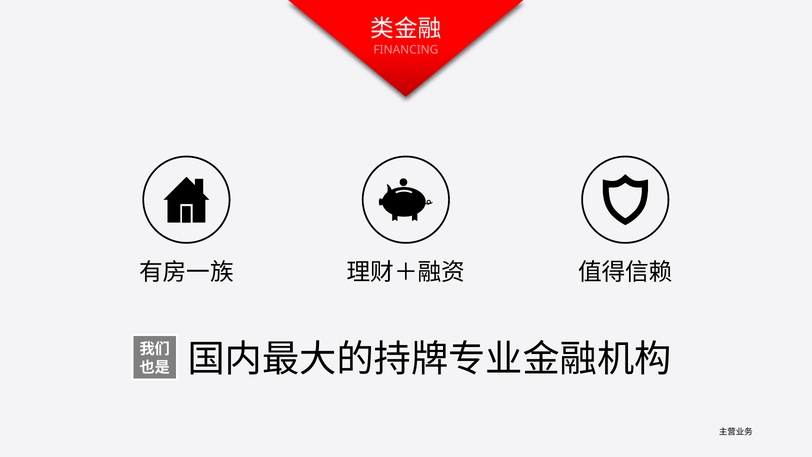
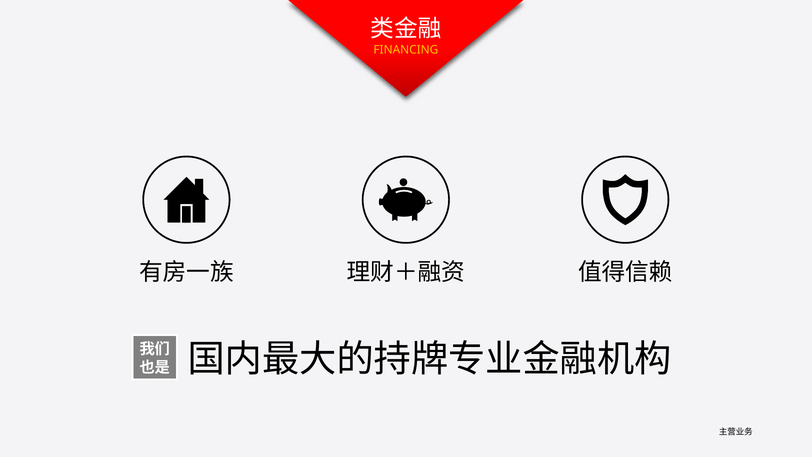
FINANCING colour: pink -> yellow (406, 50)
